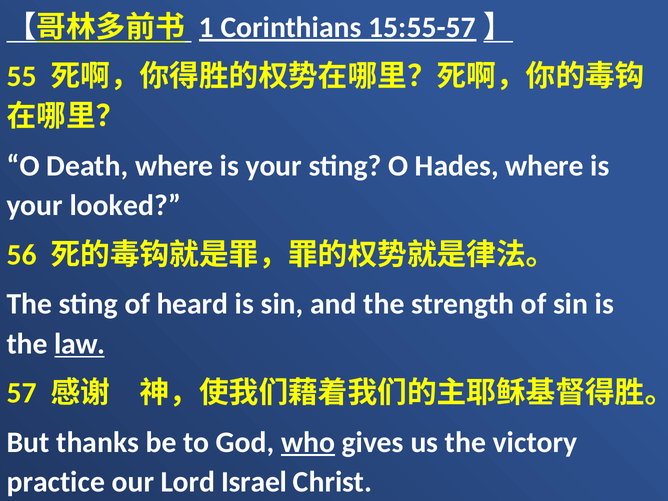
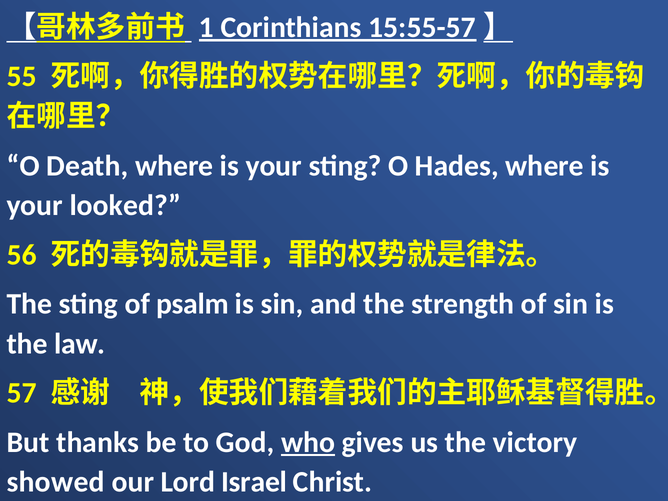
heard: heard -> psalm (193, 304)
law underline: present -> none (80, 344)
practice: practice -> showed (56, 482)
